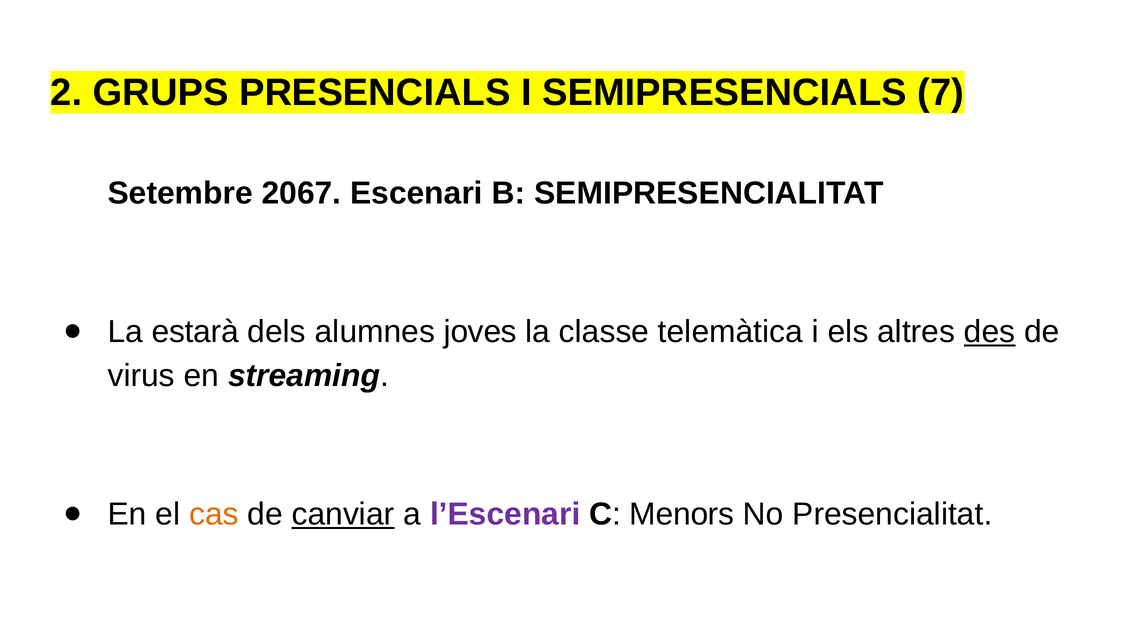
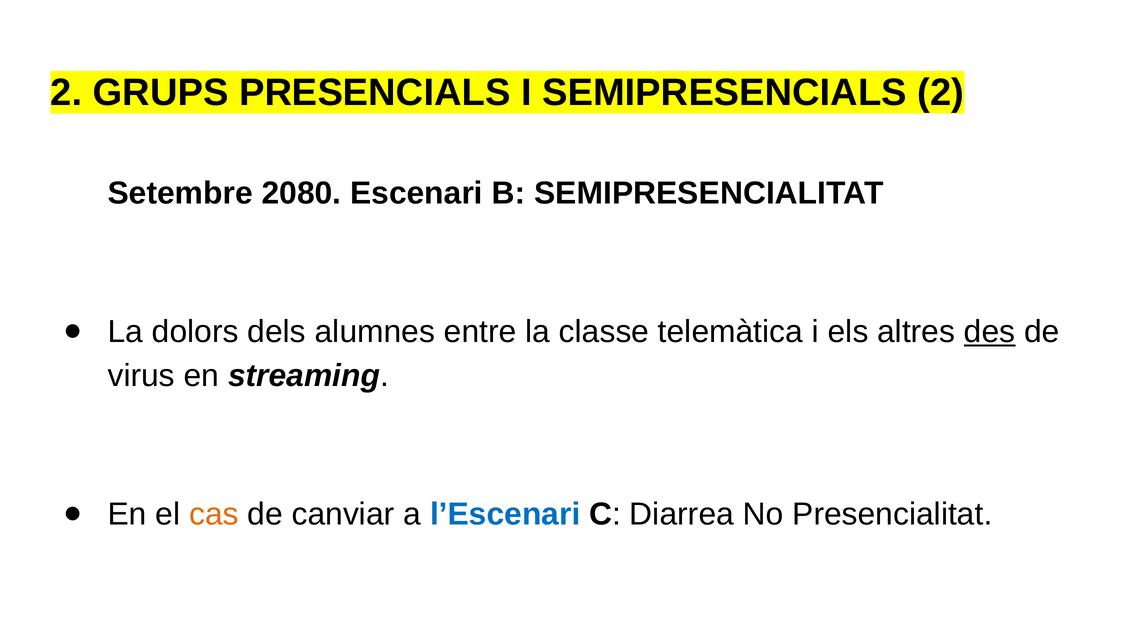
SEMIPRESENCIALS 7: 7 -> 2 (941, 93)
2067: 2067 -> 2080 (301, 193)
estarà: estarà -> dolors (195, 332)
joves: joves -> entre (480, 332)
canviar underline: present -> none (343, 514)
l’Escenari colour: purple -> blue (505, 514)
Menors: Menors -> Diarrea (682, 514)
